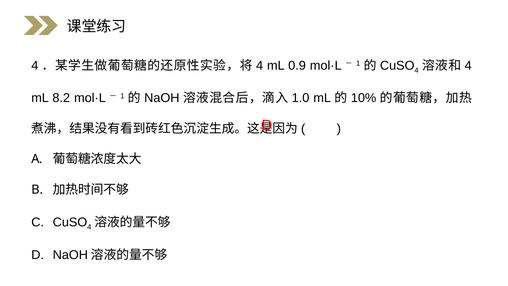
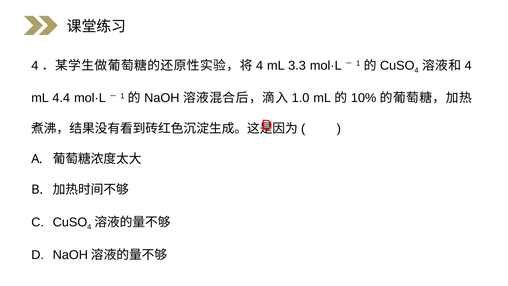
0.9: 0.9 -> 3.3 (297, 65)
8.2: 8.2 -> 4.4 (61, 98)
